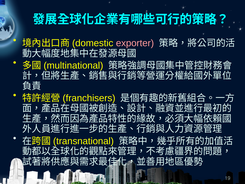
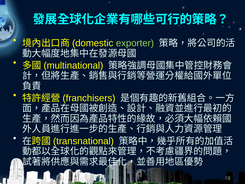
exporter colour: pink -> light green (135, 43)
